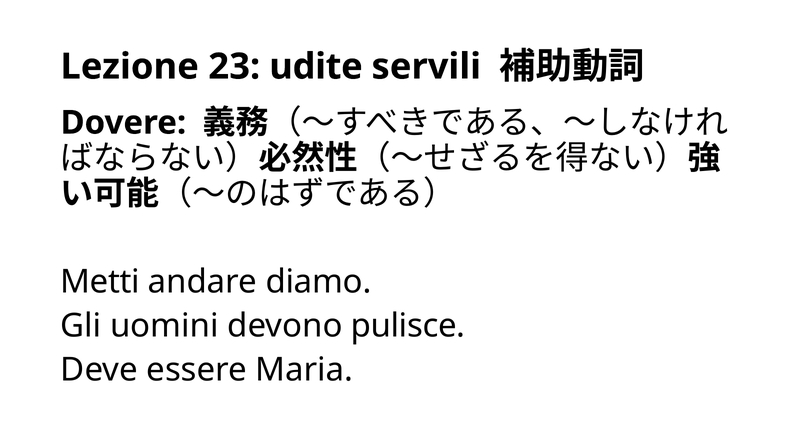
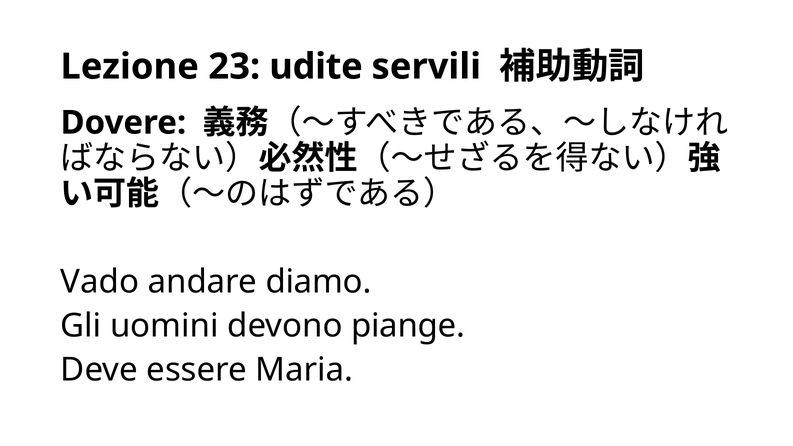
Metti: Metti -> Vado (100, 282)
pulisce: pulisce -> piange (408, 326)
